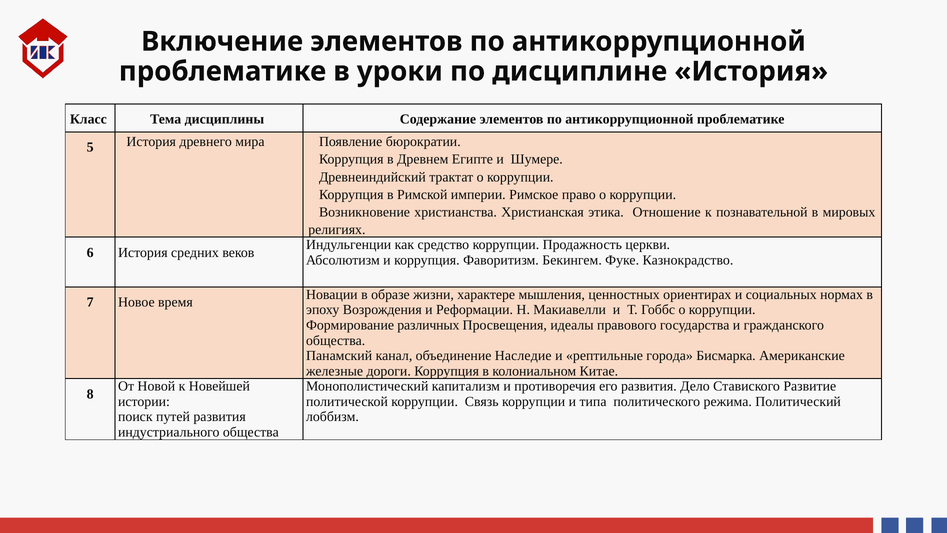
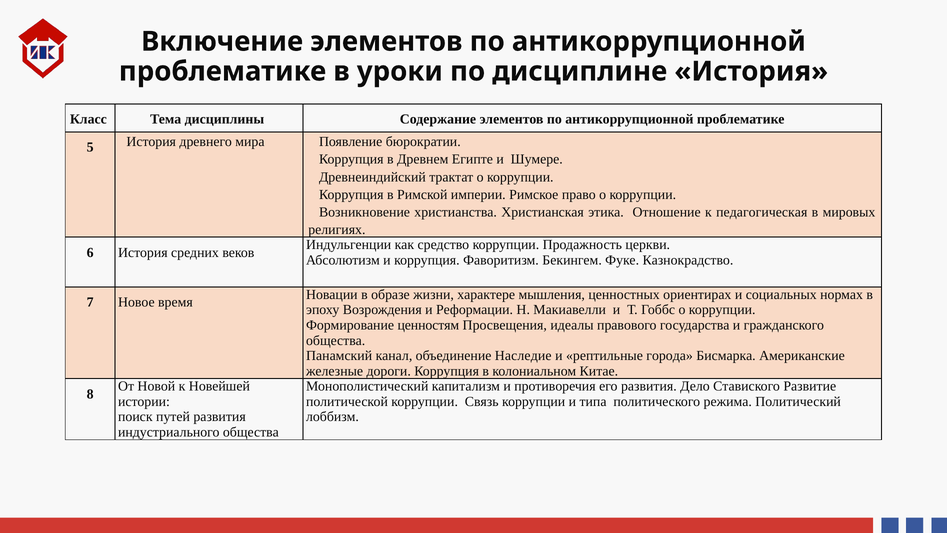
познавательной: познавательной -> педагогическая (762, 212)
различных: различных -> ценностям (428, 325)
